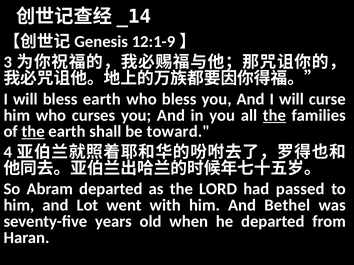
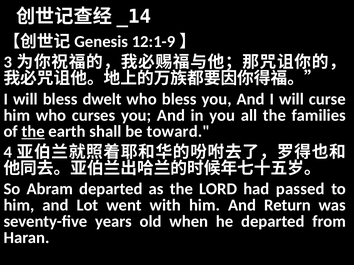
bless earth: earth -> dwelt (102, 99)
the underline: present -> none (274, 115)
Bethel: Bethel -> Return (287, 206)
